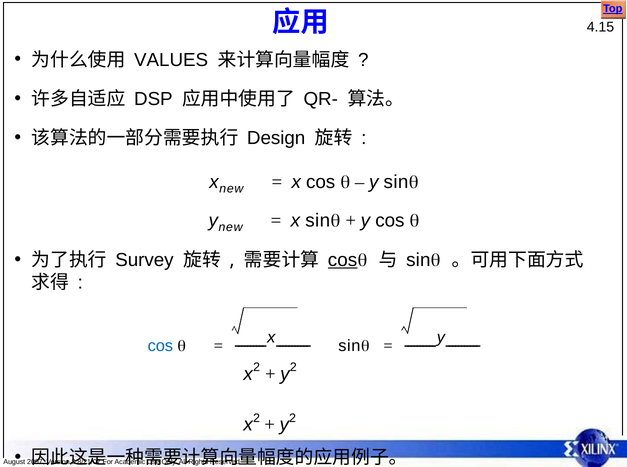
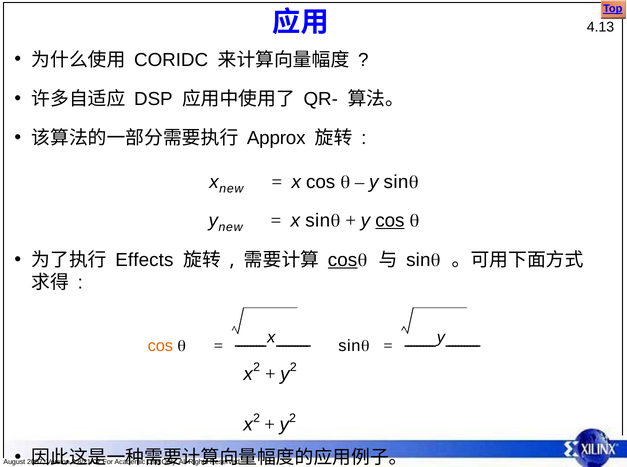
4.15: 4.15 -> 4.13 (600, 27)
VALUES: VALUES -> CORIDC (171, 60)
Design: Design -> Approx (276, 138)
cos underline: none -> present (390, 220)
Survey: Survey -> Effects (144, 260)
cos colour: blue -> orange (160, 346)
